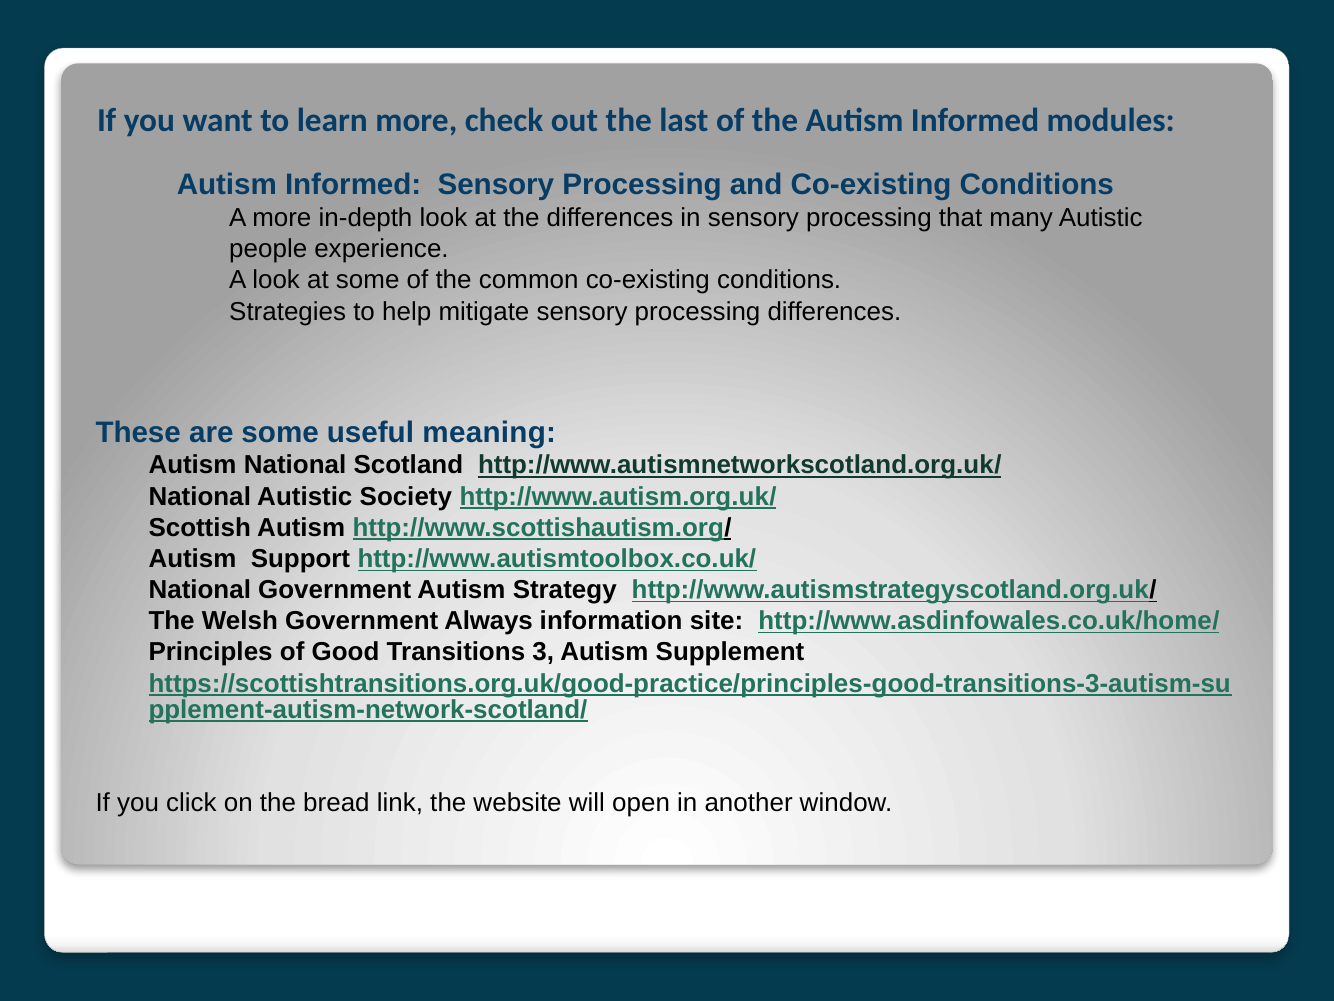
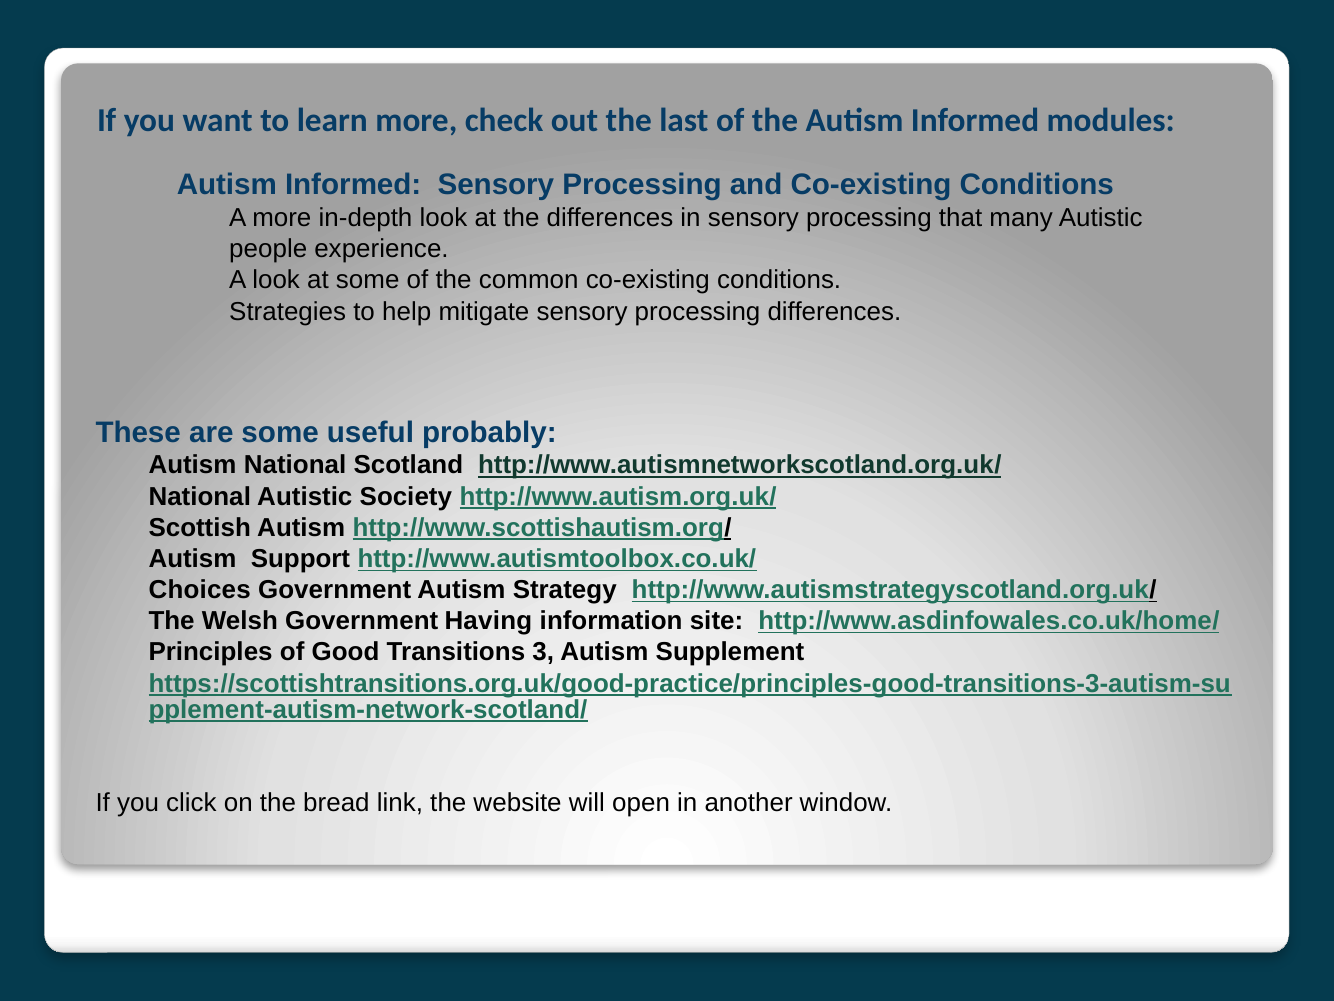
meaning: meaning -> probably (489, 432)
National: National -> Choices (200, 590)
Always: Always -> Having (488, 621)
